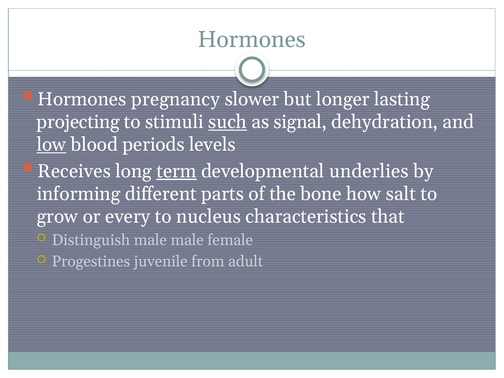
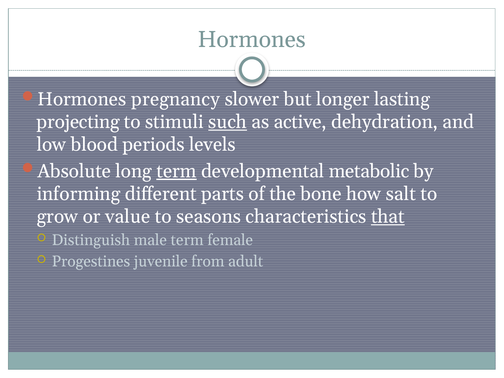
signal: signal -> active (300, 122)
low underline: present -> none (51, 145)
Receives: Receives -> Absolute (74, 171)
underlies: underlies -> metabolic (369, 171)
every: every -> value (128, 217)
nucleus: nucleus -> seasons (209, 217)
that underline: none -> present (388, 217)
male male: male -> term (187, 240)
